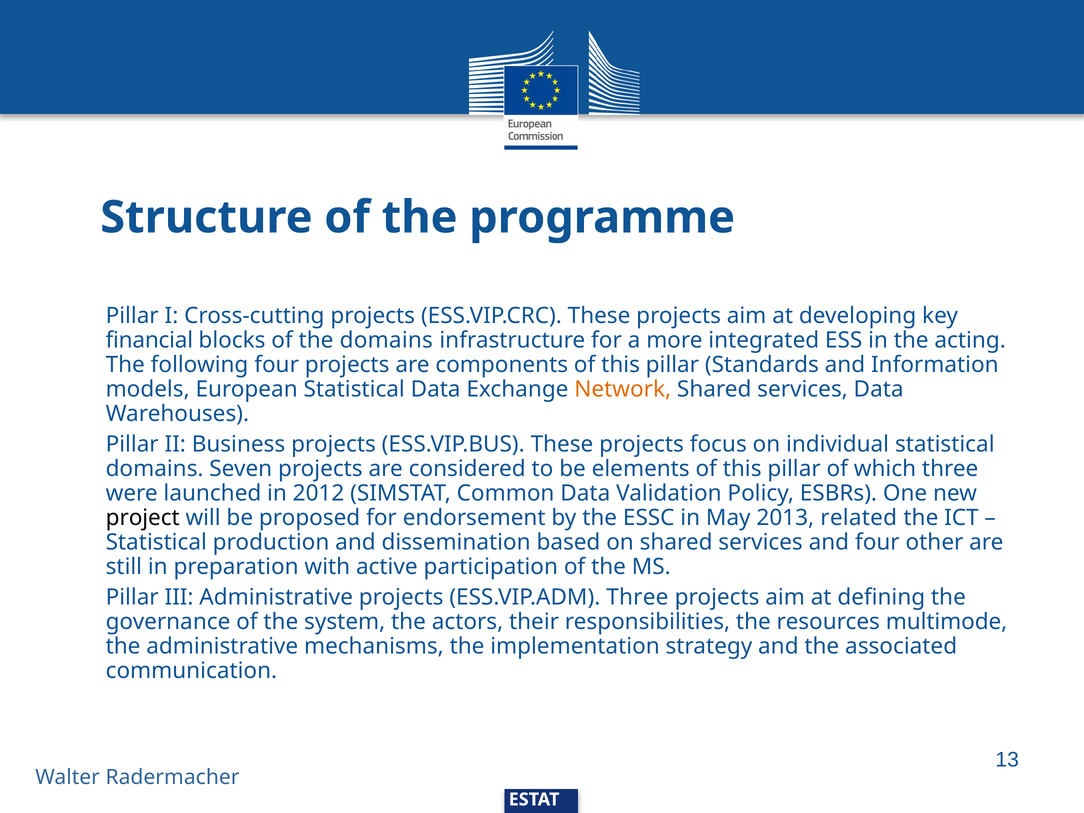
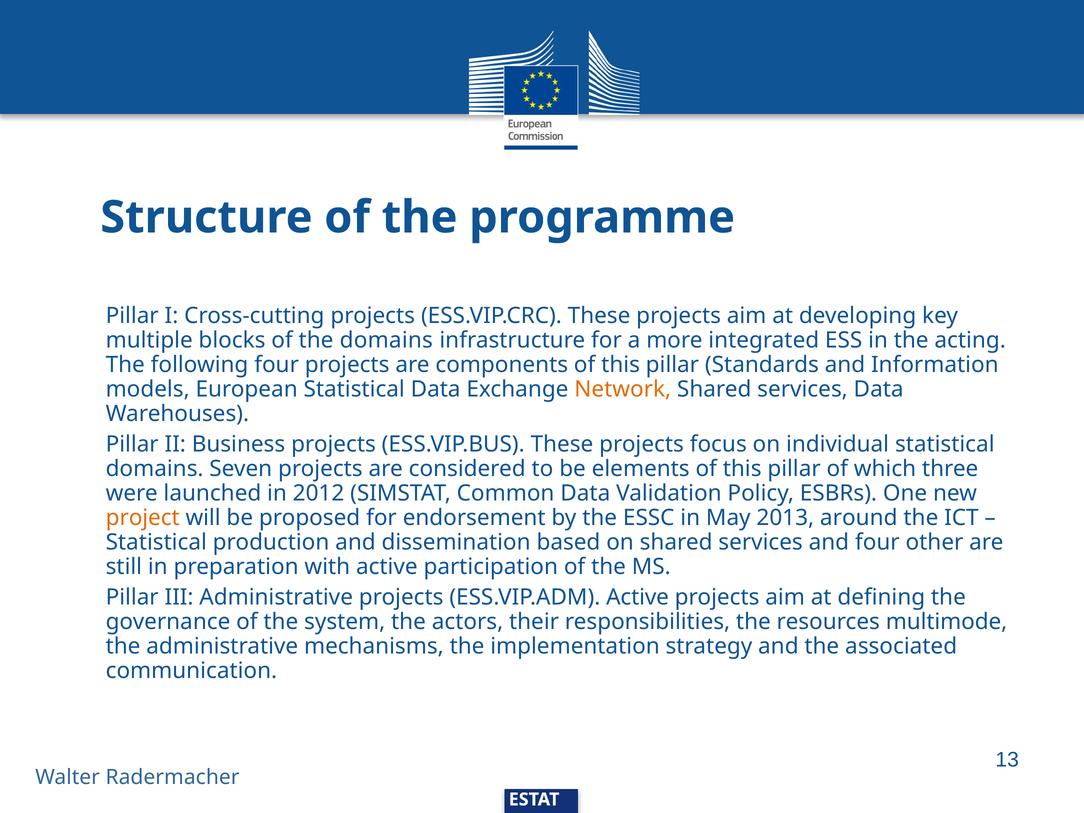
financial: financial -> multiple (149, 340)
project colour: black -> orange (143, 518)
related: related -> around (859, 518)
ESS.VIP.ADM Three: Three -> Active (638, 597)
